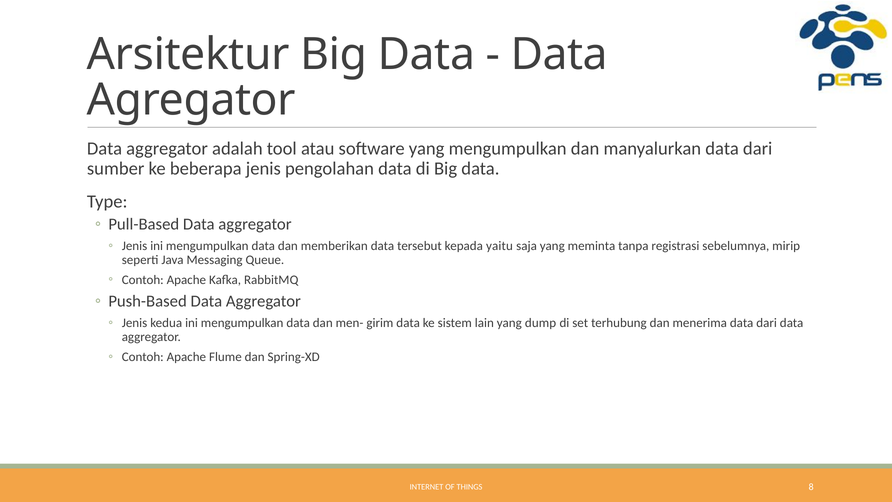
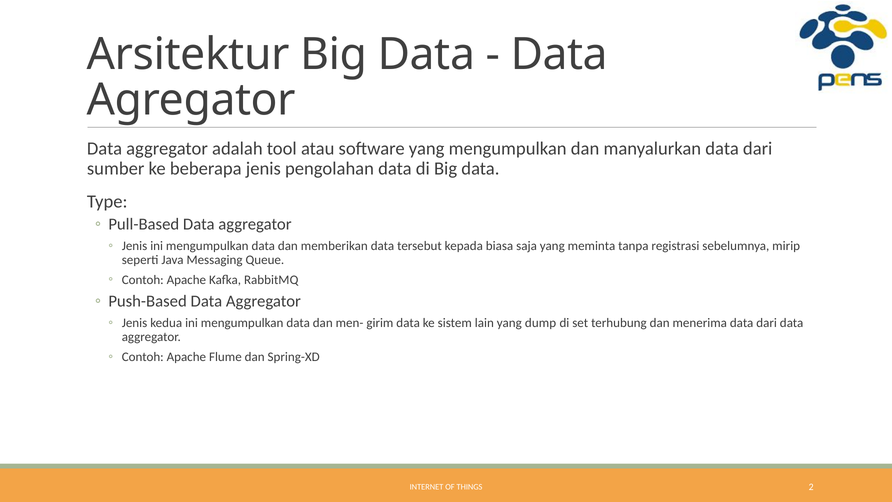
yaitu: yaitu -> biasa (500, 246)
8: 8 -> 2 (811, 487)
